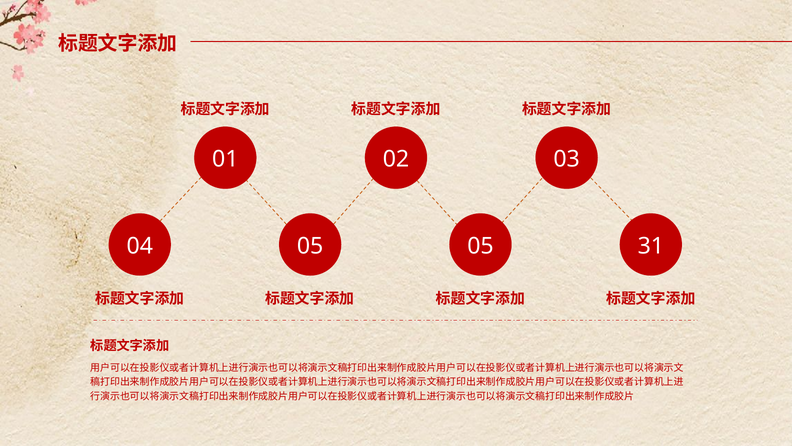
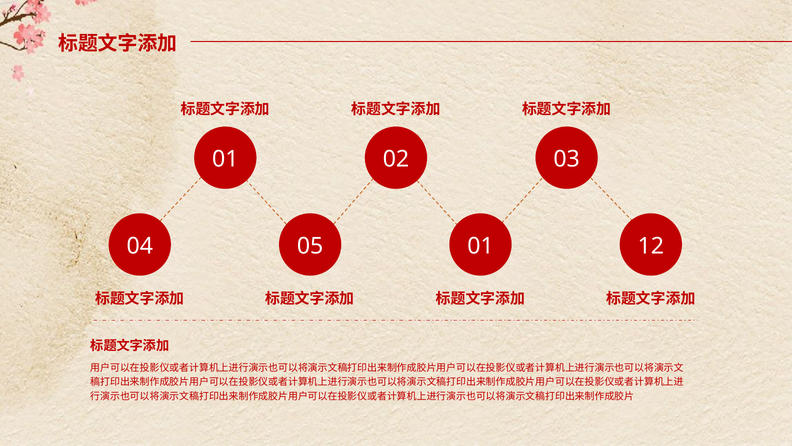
05 05: 05 -> 01 (480, 246)
31: 31 -> 12 (651, 246)
